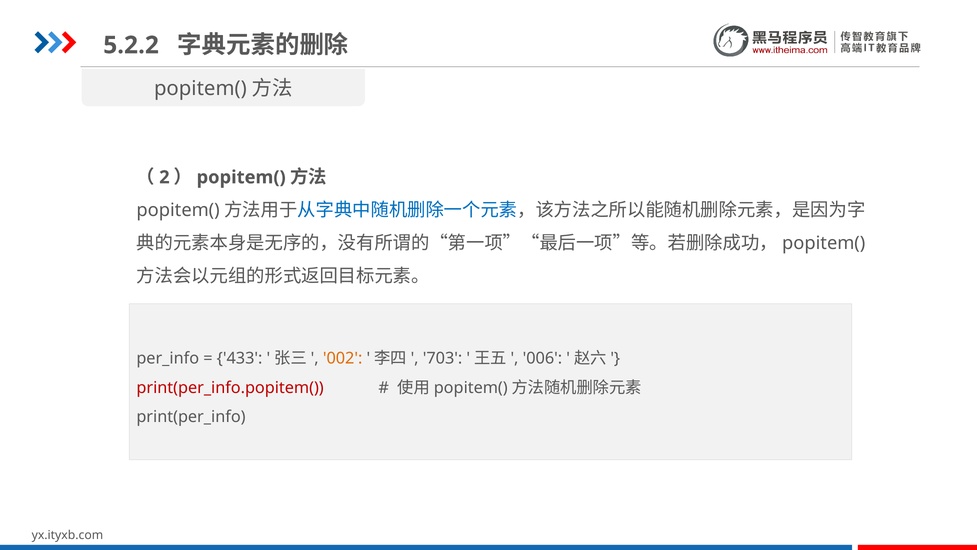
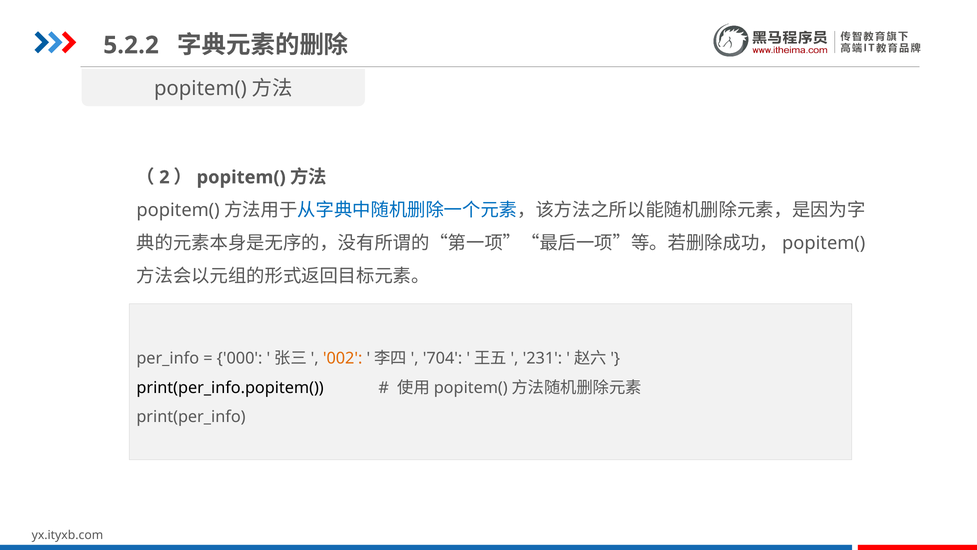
433: 433 -> 000 (240, 358)
703: 703 -> 704 (443, 358)
006: 006 -> 231 (542, 358)
print(per_info.popitem( colour: red -> black (230, 388)
